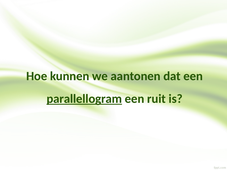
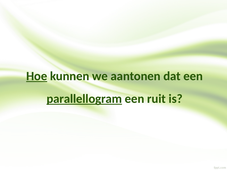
Hoe underline: none -> present (37, 76)
